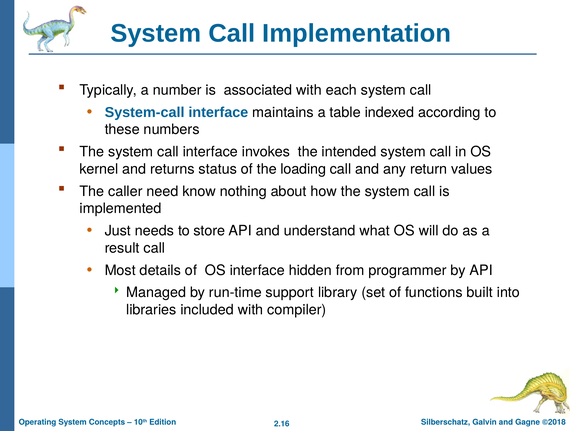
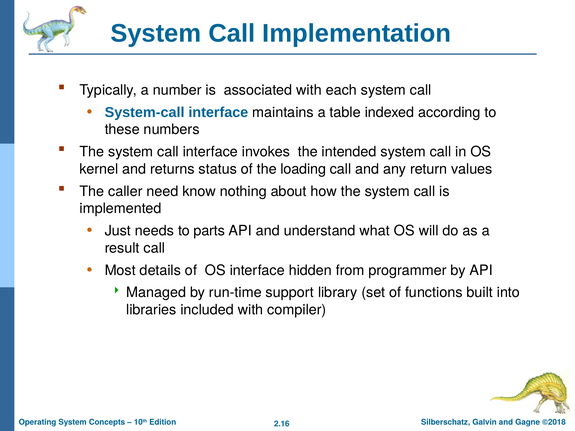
store: store -> parts (209, 231)
